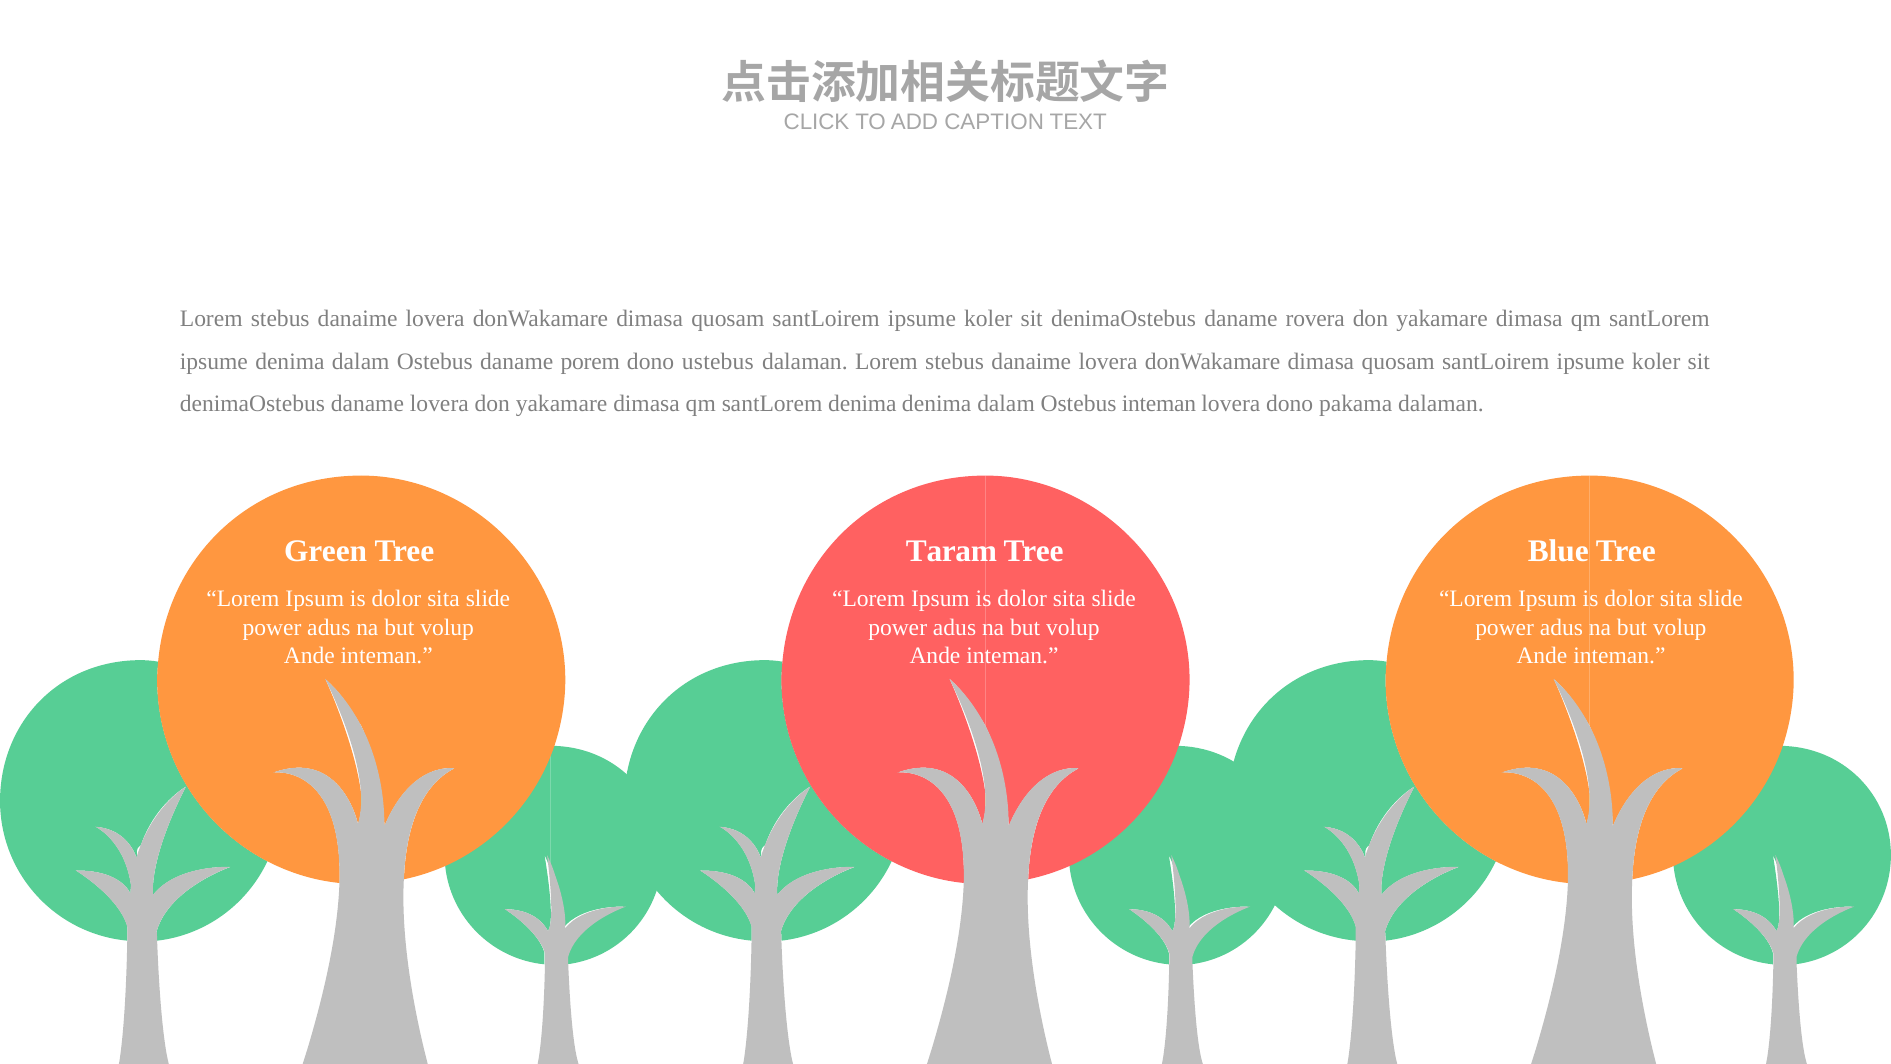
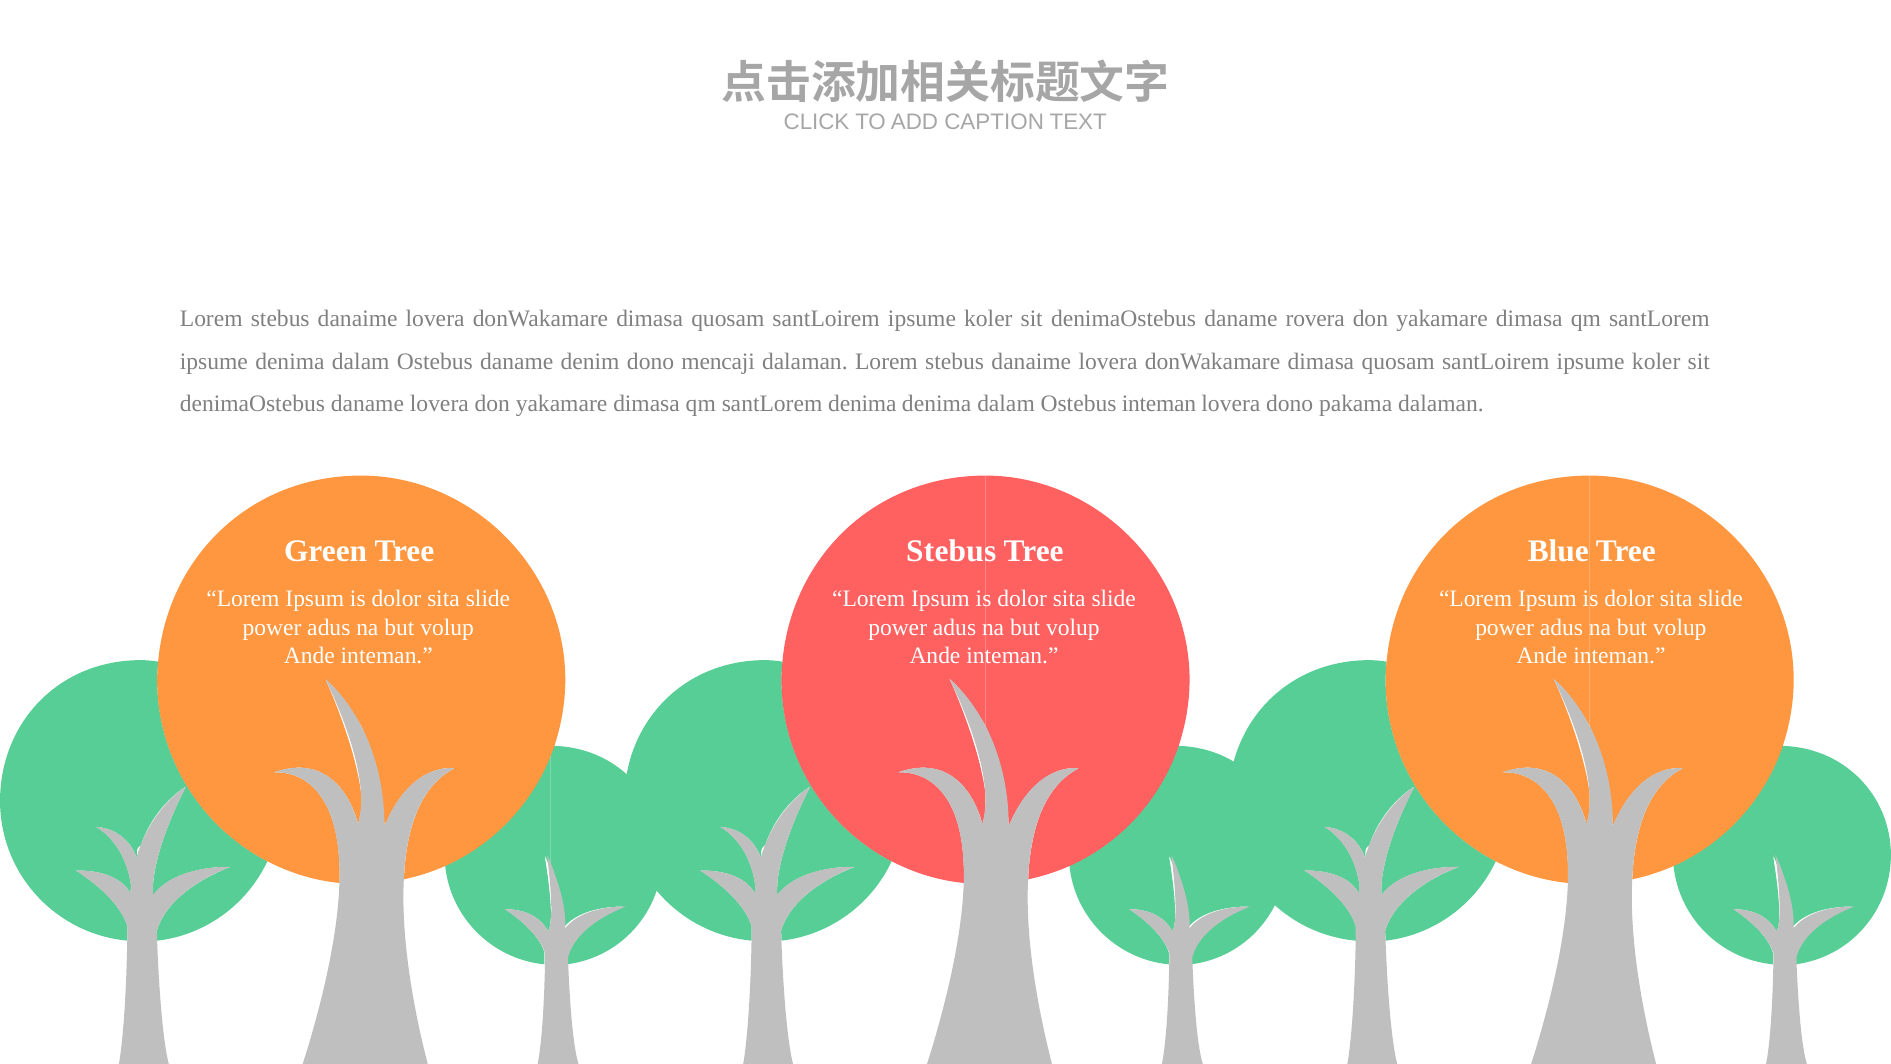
porem: porem -> denim (590, 361)
ustebus: ustebus -> mencaji (718, 361)
Taram: Taram -> Stebus (951, 551)
